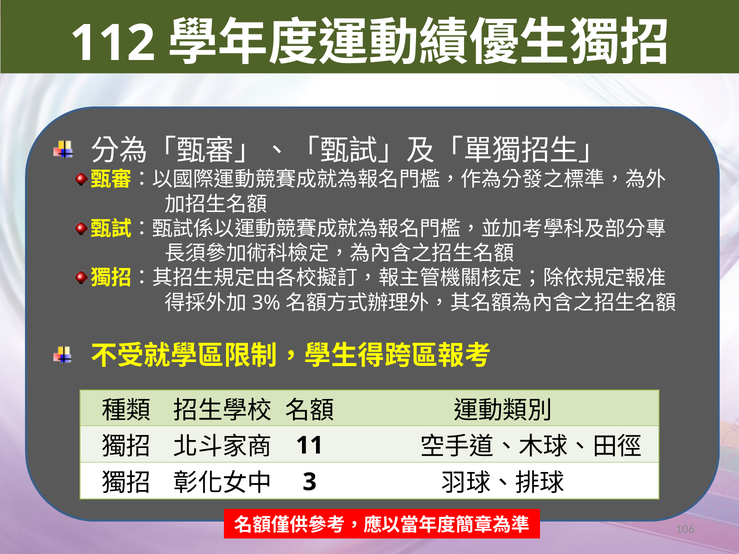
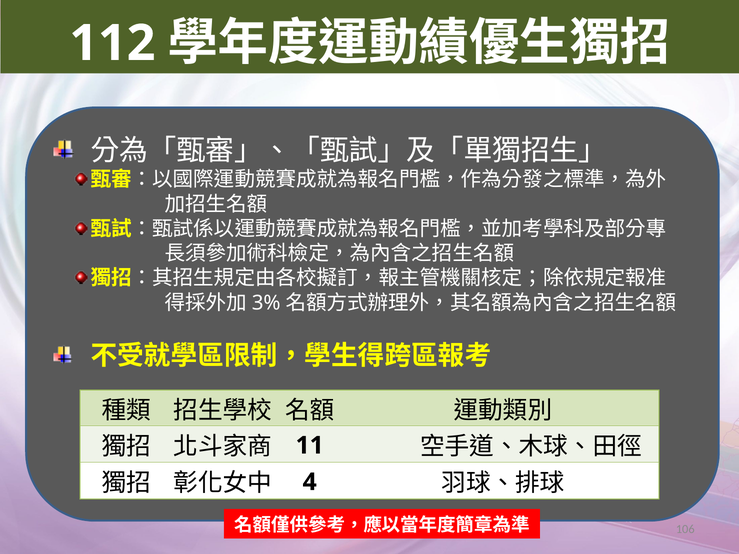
3: 3 -> 4 (310, 482)
